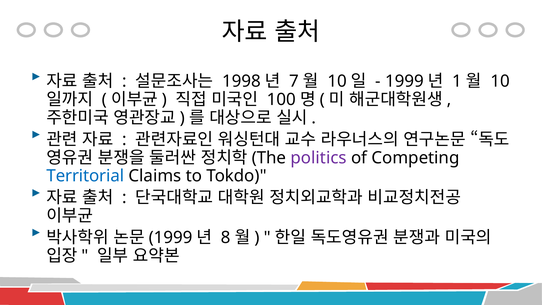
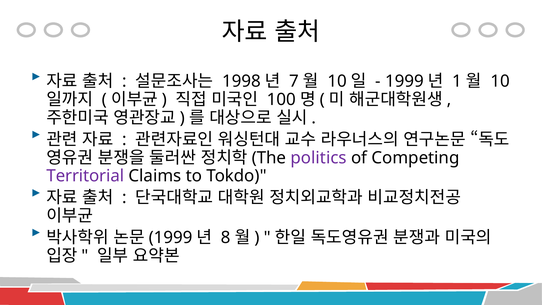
Territorial colour: blue -> purple (85, 176)
